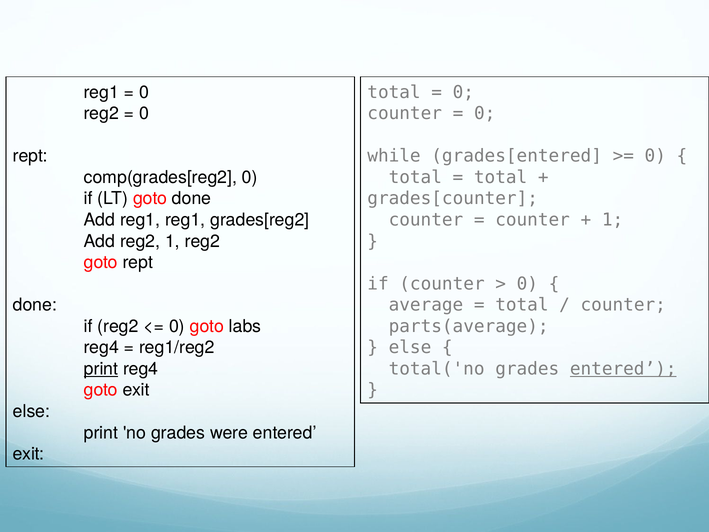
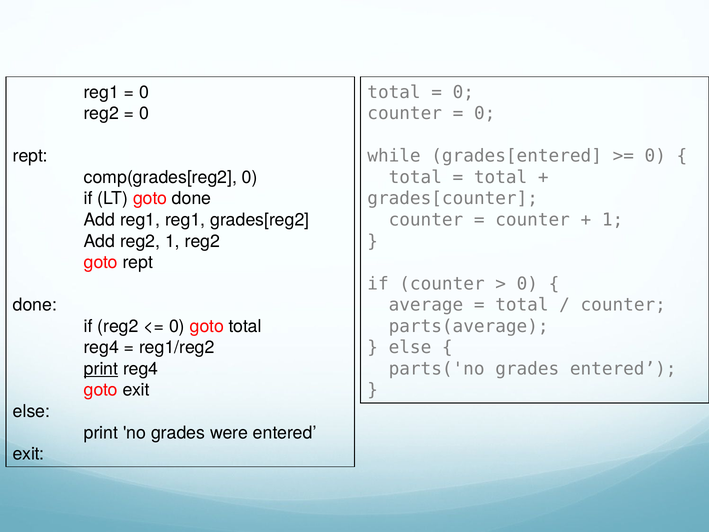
goto labs: labs -> total (245, 326)
total('no: total('no -> parts('no (437, 369)
entered underline: present -> none (623, 369)
